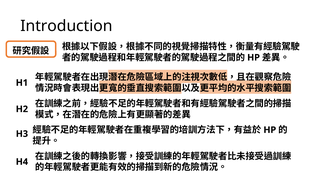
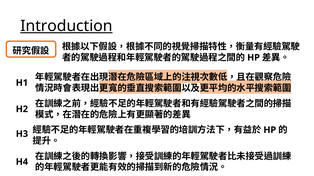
Introduction underline: none -> present (66, 26)
